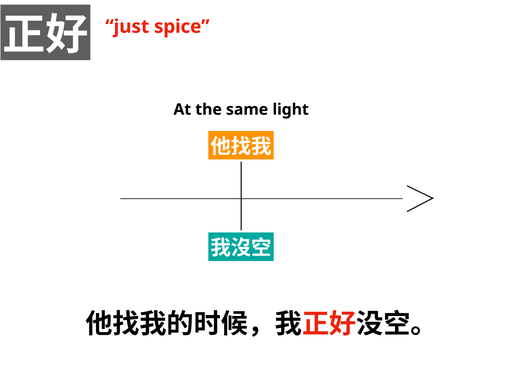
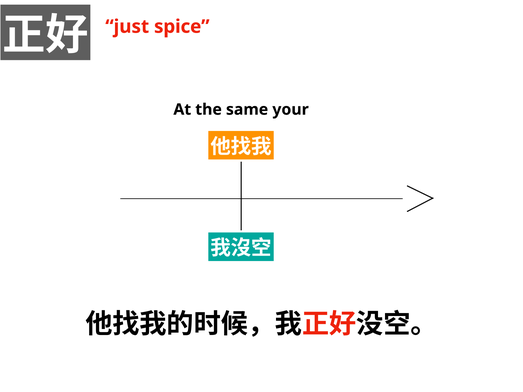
light: light -> your (291, 110)
